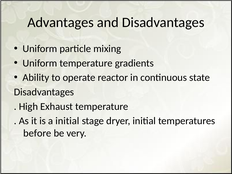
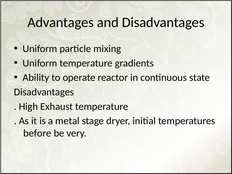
a initial: initial -> metal (67, 121)
